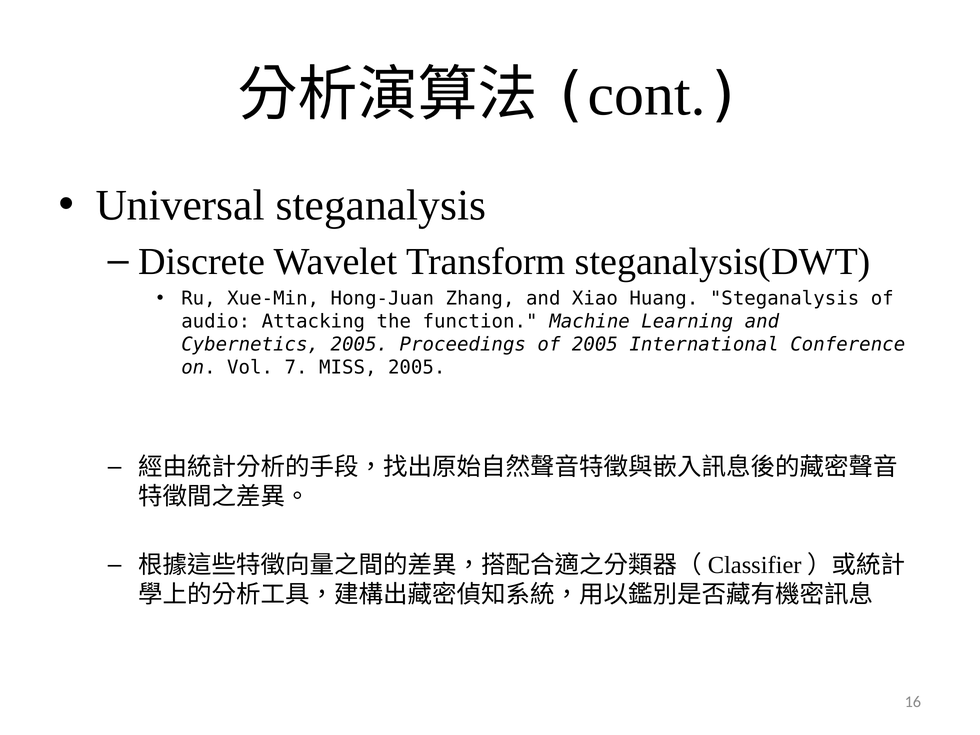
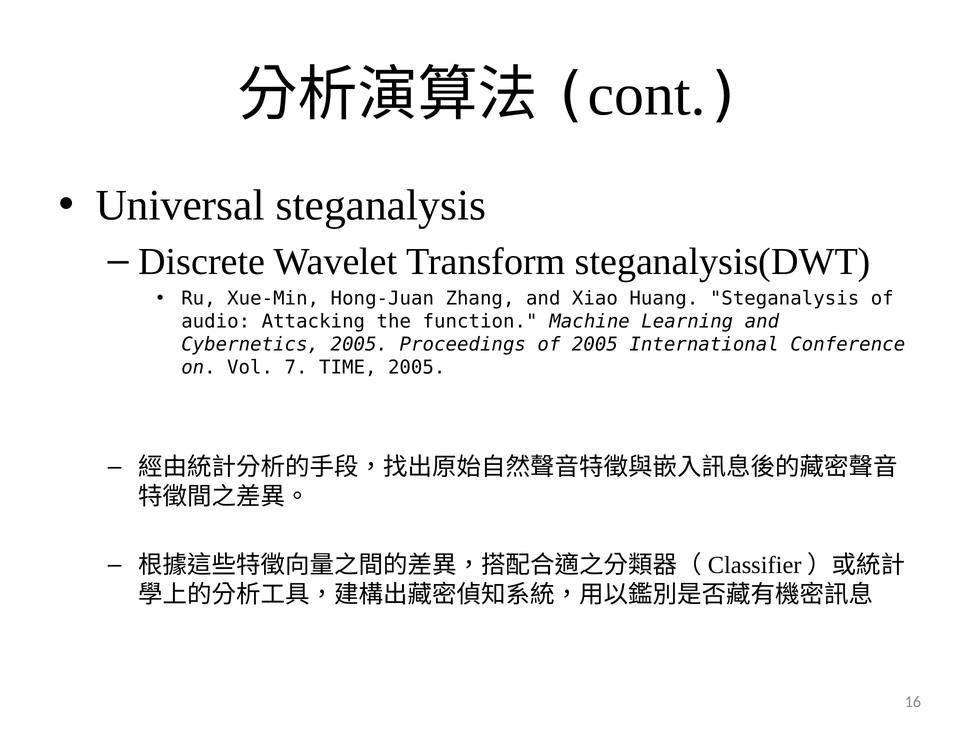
MISS: MISS -> TIME (348, 367)
